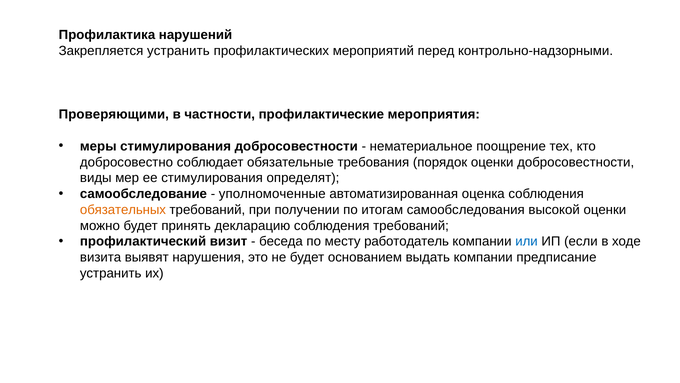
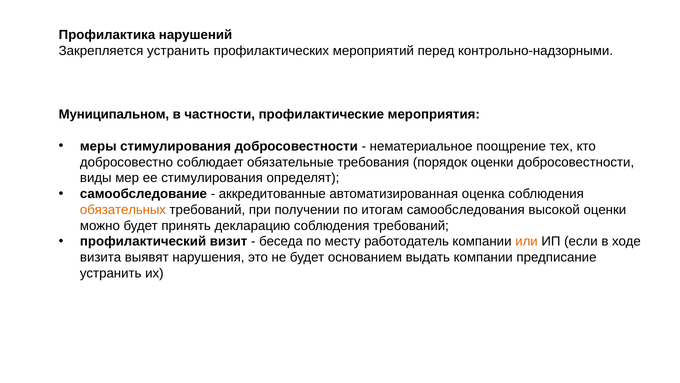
Проверяющими: Проверяющими -> Муниципальном (114, 114)
уполномоченные: уполномоченные -> аккредитованные (272, 194)
или colour: blue -> orange (527, 241)
